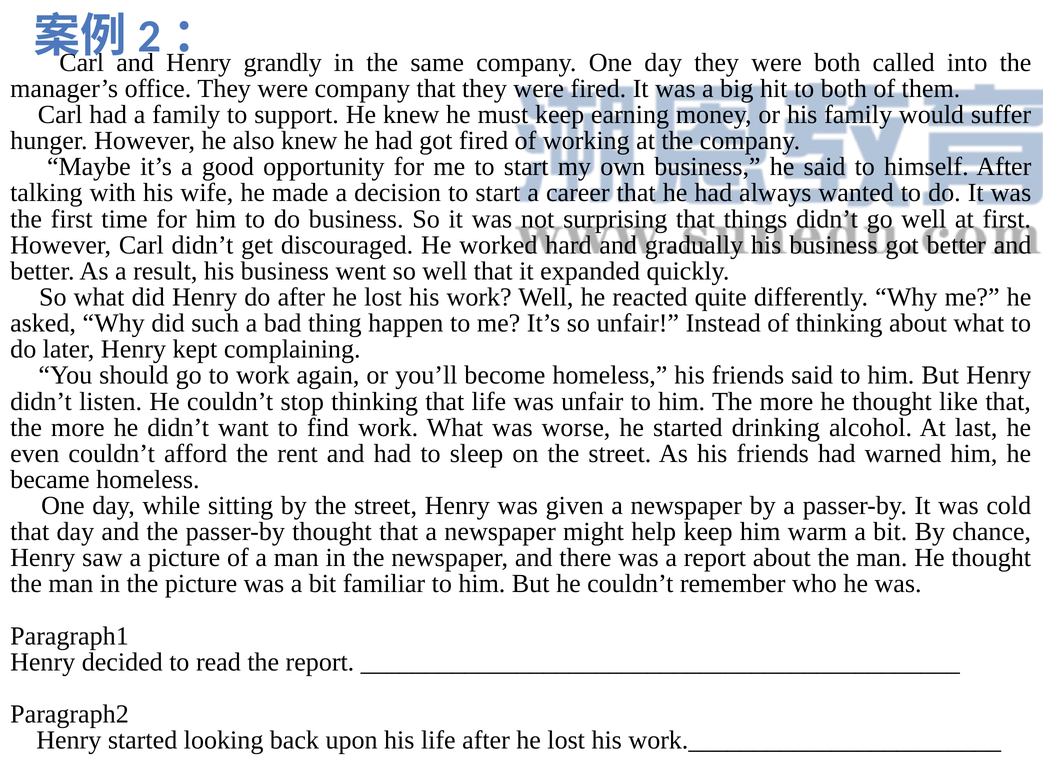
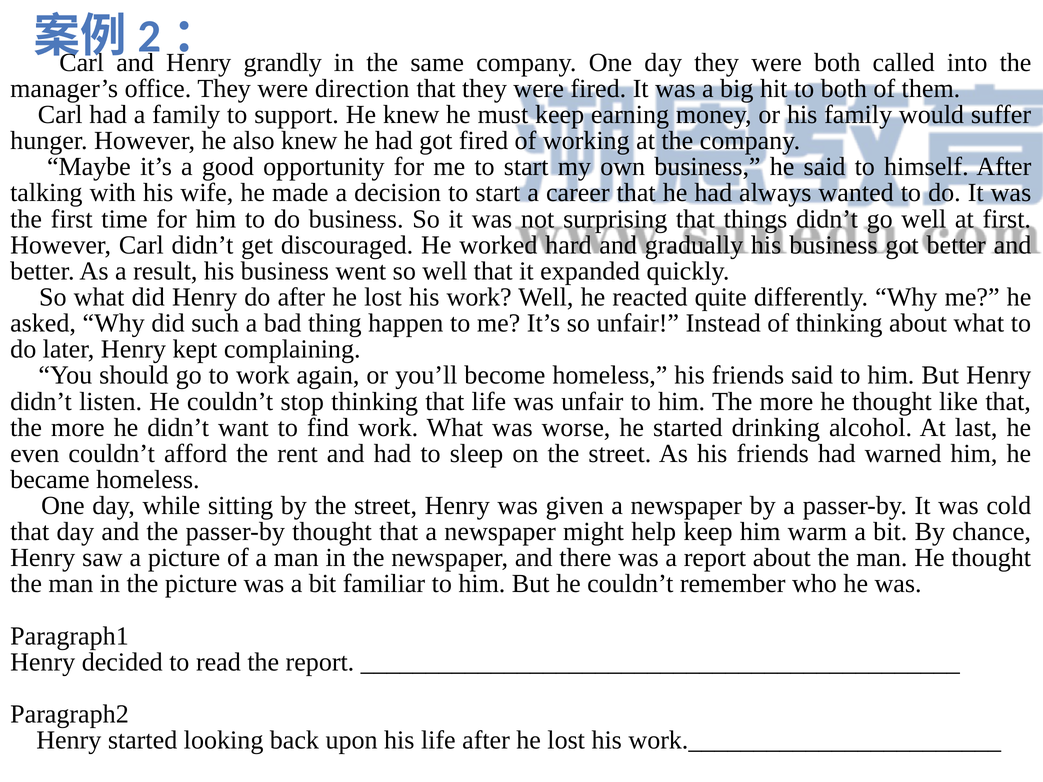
were company: company -> direction (362, 89)
